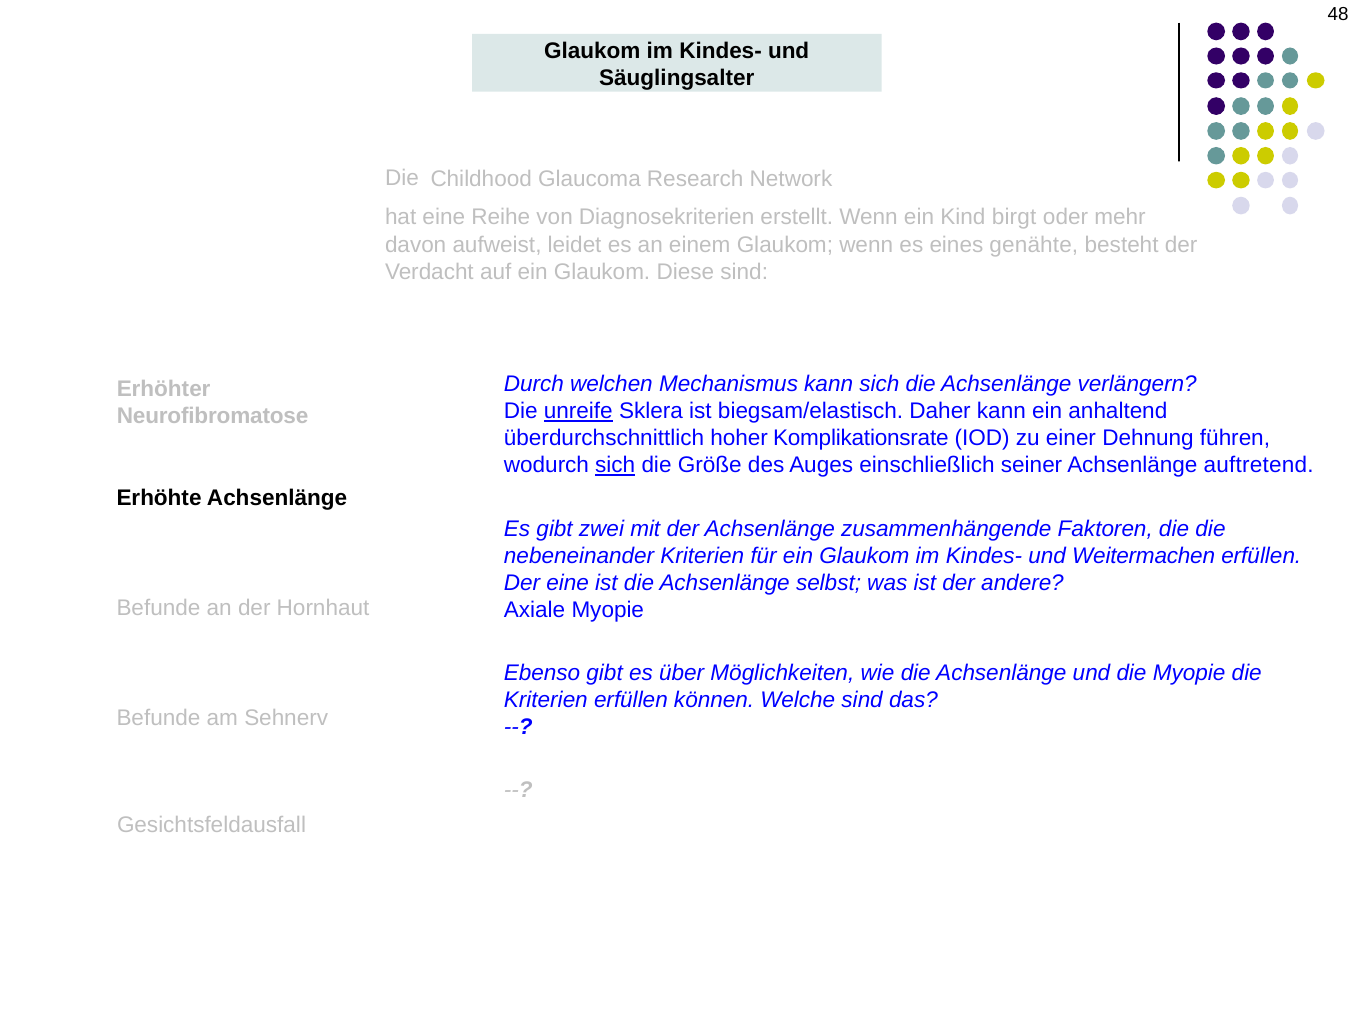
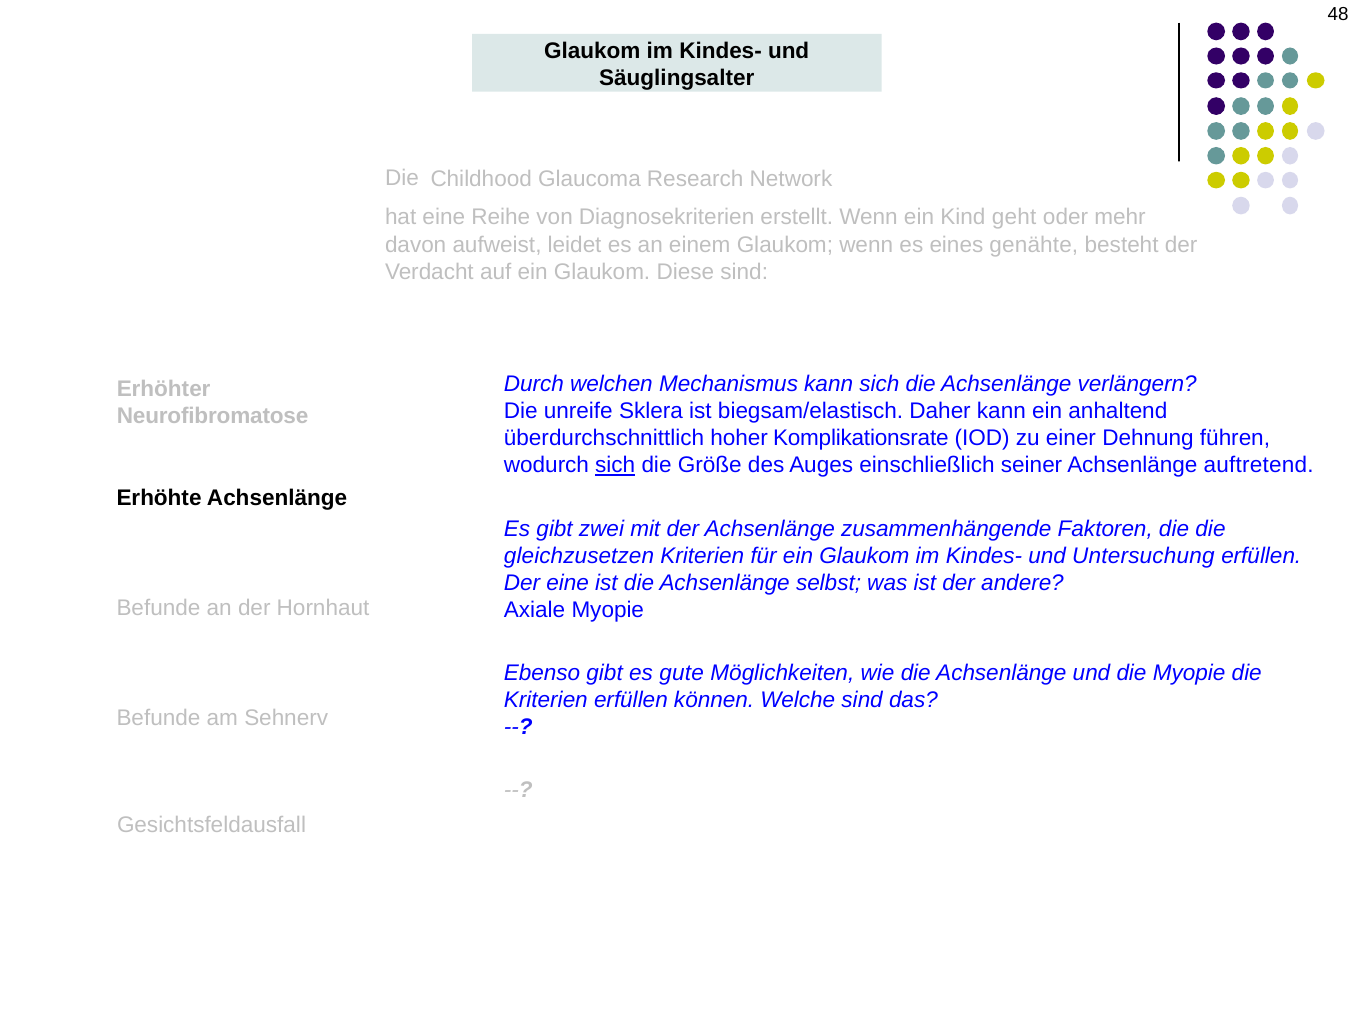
birgt: birgt -> geht (1014, 217)
unreife underline: present -> none (578, 411)
nebeneinander: nebeneinander -> gleichzusetzen (579, 555)
Weitermachen: Weitermachen -> Untersuchung (1143, 555)
über: über -> gute (682, 673)
